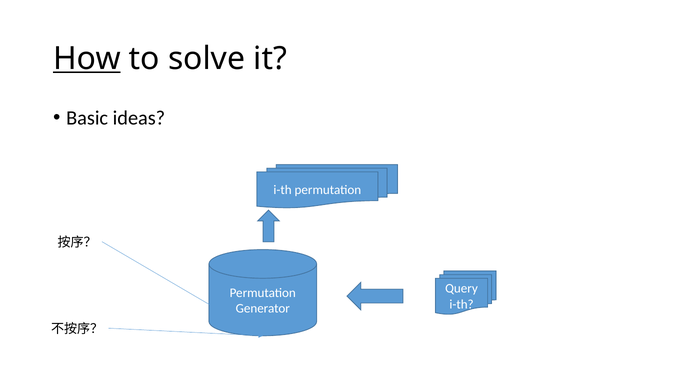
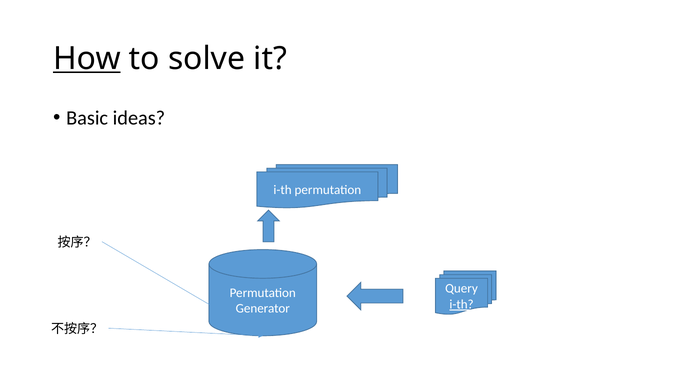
i-th underline: none -> present (462, 304)
